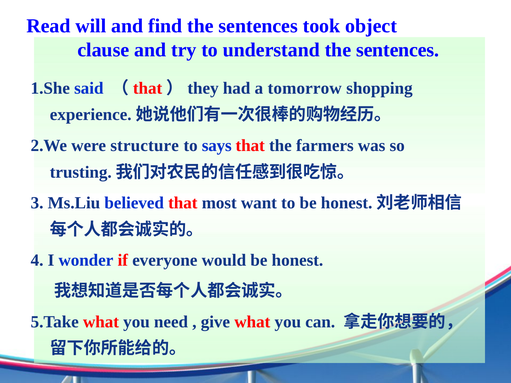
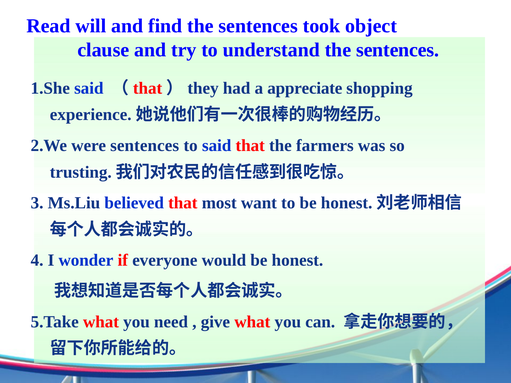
tomorrow: tomorrow -> appreciate (305, 88)
were structure: structure -> sentences (145, 146)
to says: says -> said (217, 146)
